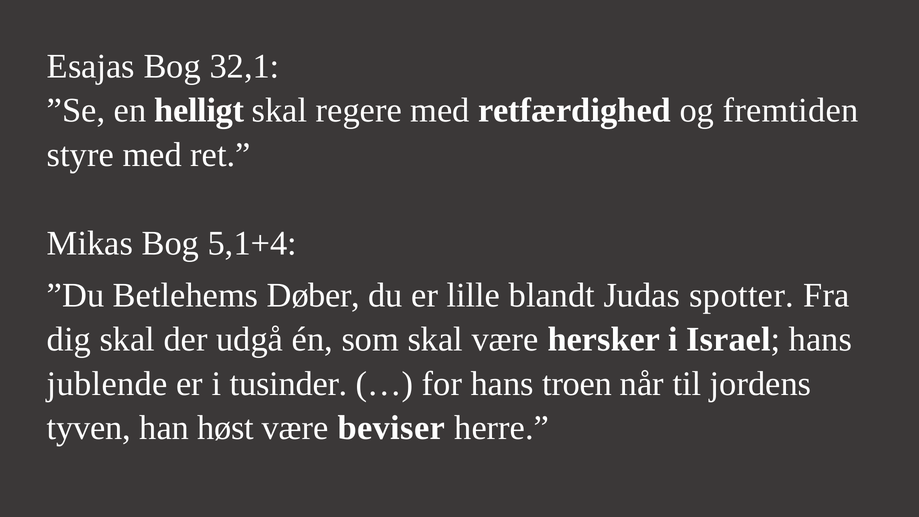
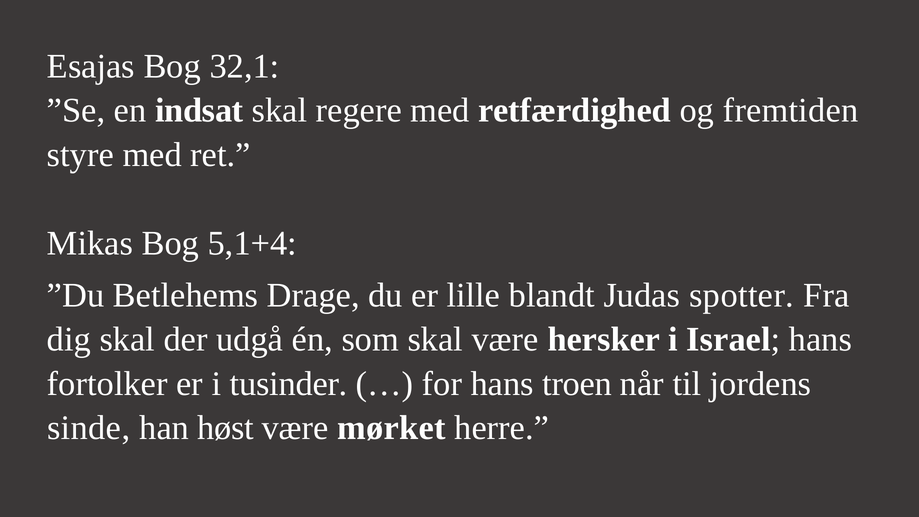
helligt: helligt -> indsat (199, 111)
Døber: Døber -> Drage (313, 295)
jublende: jublende -> fortolker (107, 384)
tyven: tyven -> sinde (89, 428)
beviser: beviser -> mørket (391, 428)
